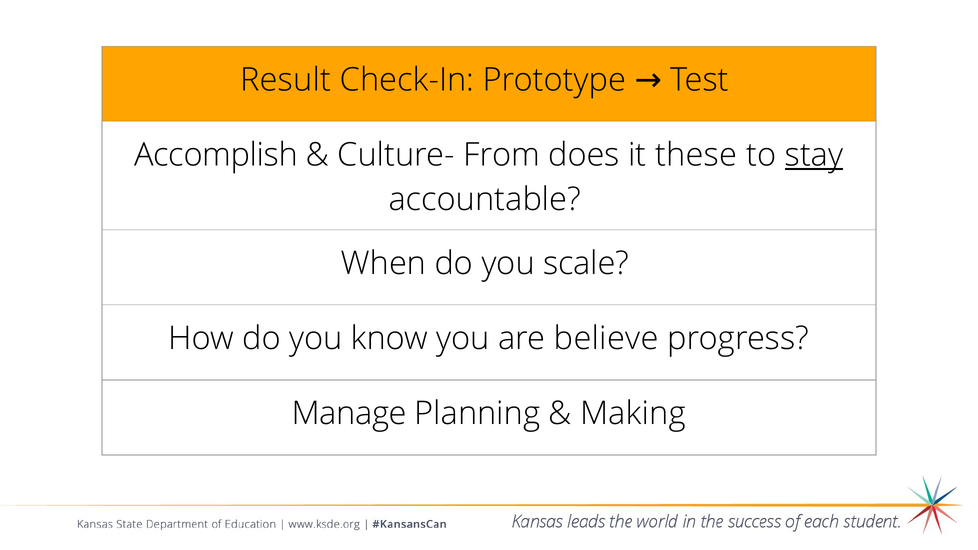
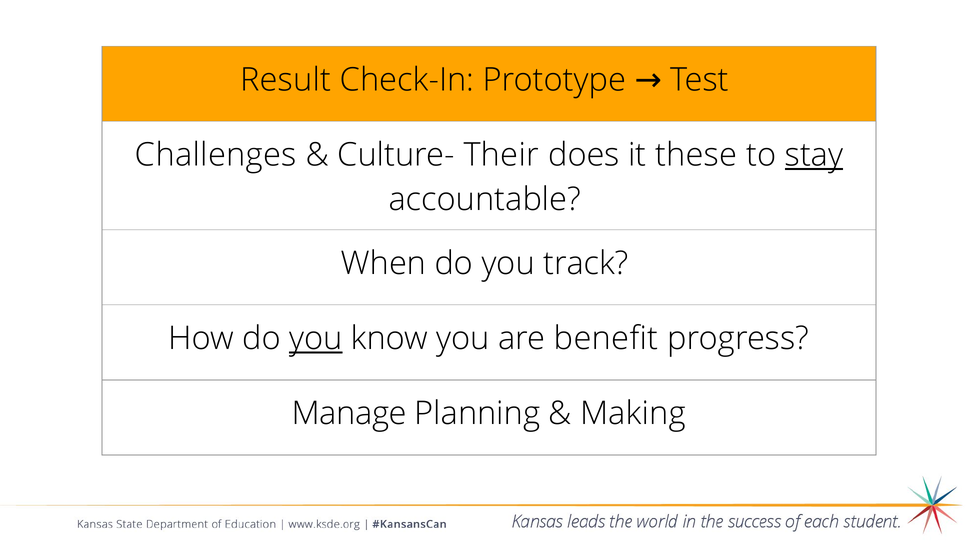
Accomplish: Accomplish -> Challenges (216, 155)
From: From -> Their (501, 155)
scale: scale -> track (586, 264)
you underline: none -> present (316, 339)
believe: believe -> benefit (606, 339)
